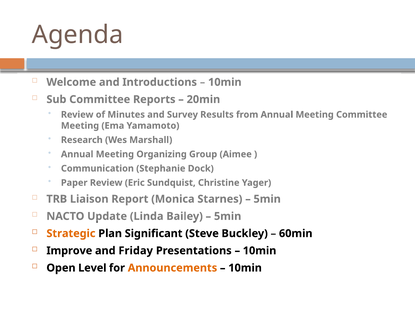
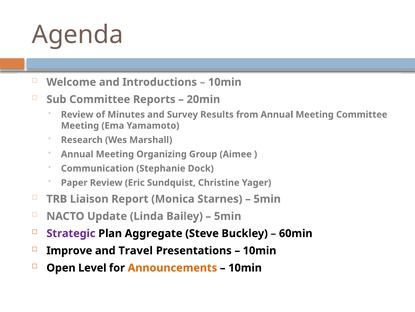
Strategic colour: orange -> purple (71, 233)
Significant: Significant -> Aggregate (154, 233)
Friday: Friday -> Travel (136, 250)
